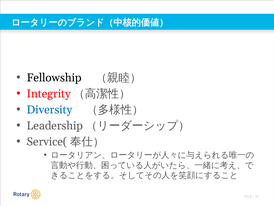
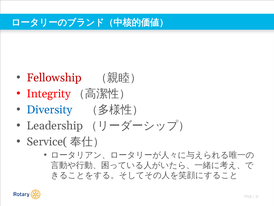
Fellowship colour: black -> red (54, 78)
